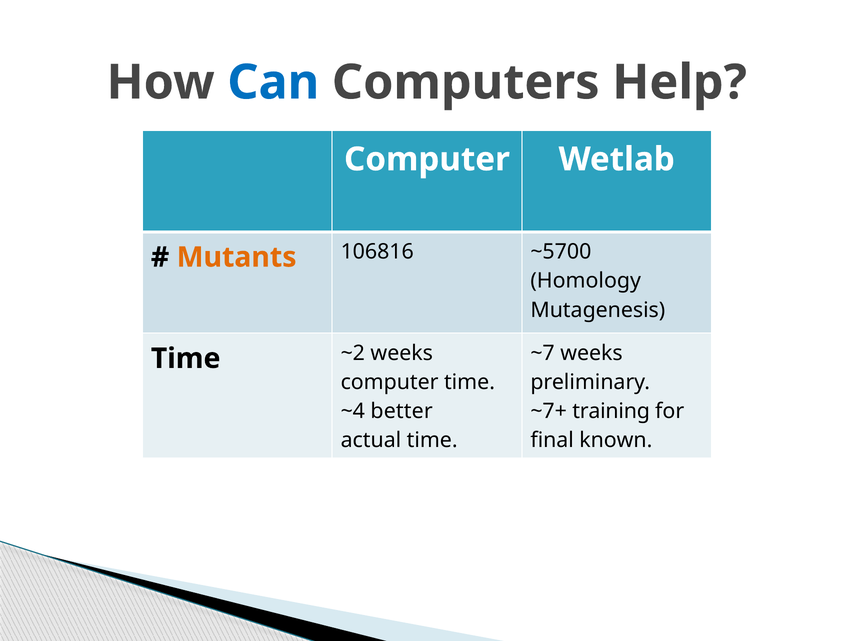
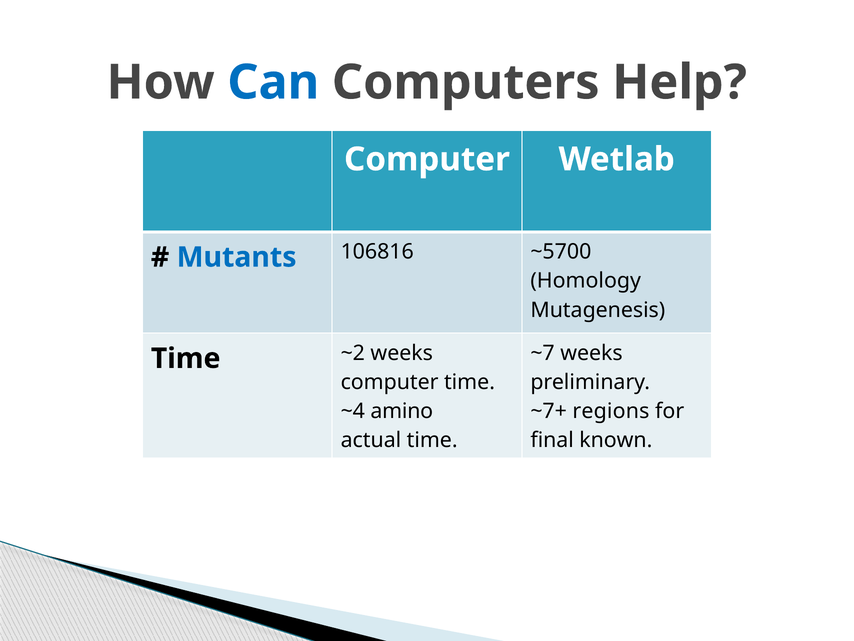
Mutants colour: orange -> blue (237, 257)
better: better -> amino (402, 411)
training: training -> regions (611, 411)
